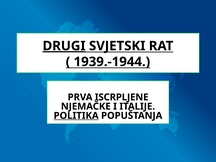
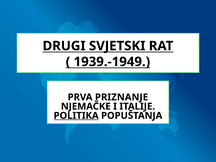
DRUGI underline: present -> none (64, 46)
1939.-1944: 1939.-1944 -> 1939.-1949 (112, 62)
ISCRPLJENE: ISCRPLJENE -> PRIZNANJE (122, 97)
